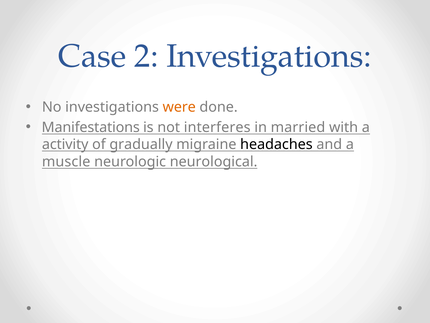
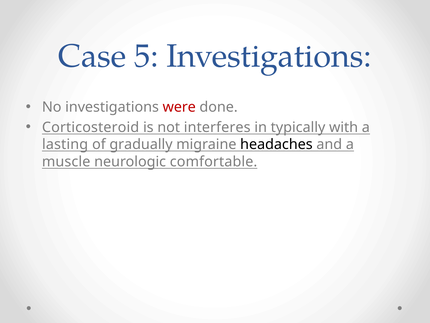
2: 2 -> 5 (146, 56)
were colour: orange -> red (179, 107)
Manifestations: Manifestations -> Corticosteroid (91, 127)
married: married -> typically (298, 127)
activity: activity -> lasting (65, 144)
neurological: neurological -> comfortable (214, 162)
